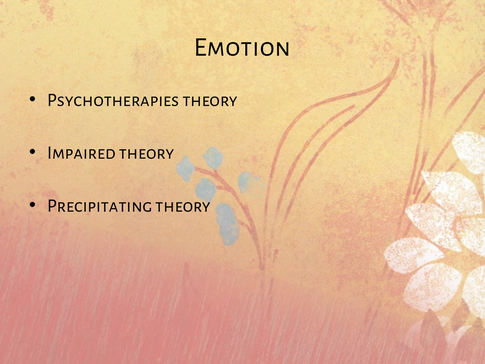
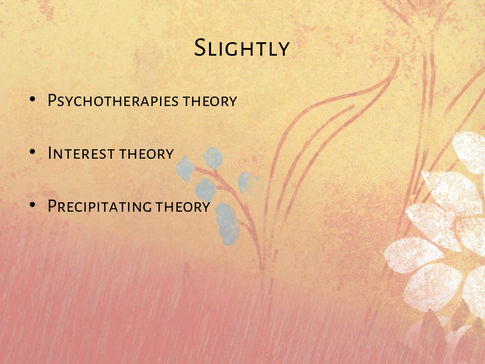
Emotion: Emotion -> Slightly (242, 47)
Impaired: Impaired -> Interest (81, 153)
